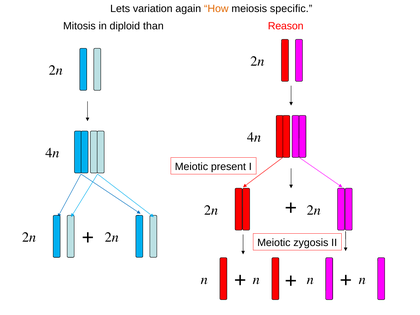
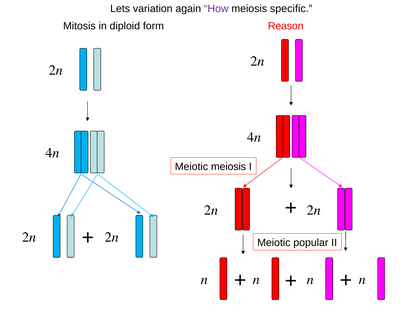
How colour: orange -> purple (216, 9)
than: than -> form (153, 26)
Meiotic present: present -> meiosis (229, 167)
zygosis: zygosis -> popular (311, 243)
